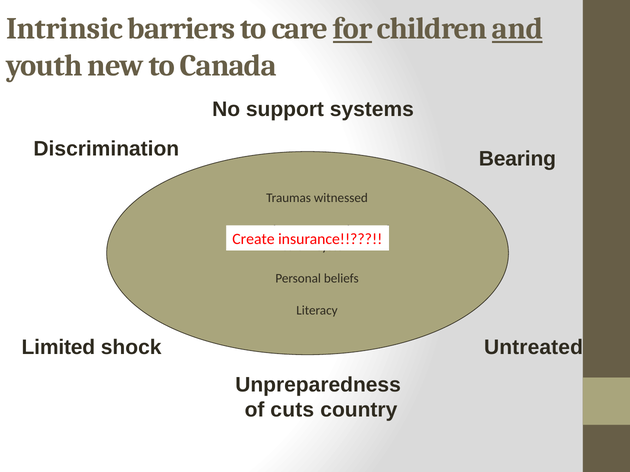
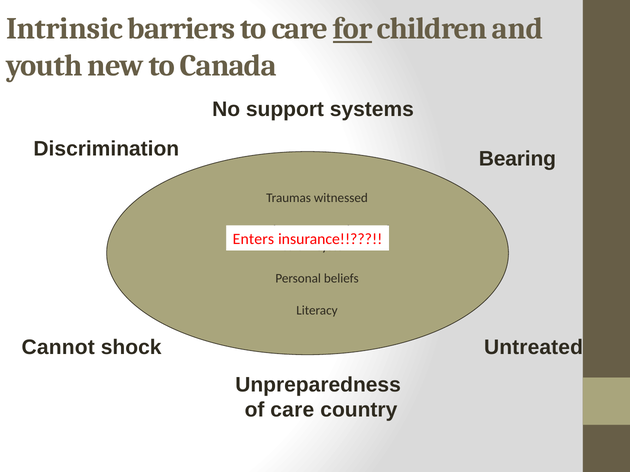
and underline: present -> none (517, 29)
Create: Create -> Enters (253, 239)
Limited: Limited -> Cannot (58, 348)
of cuts: cuts -> care (292, 410)
